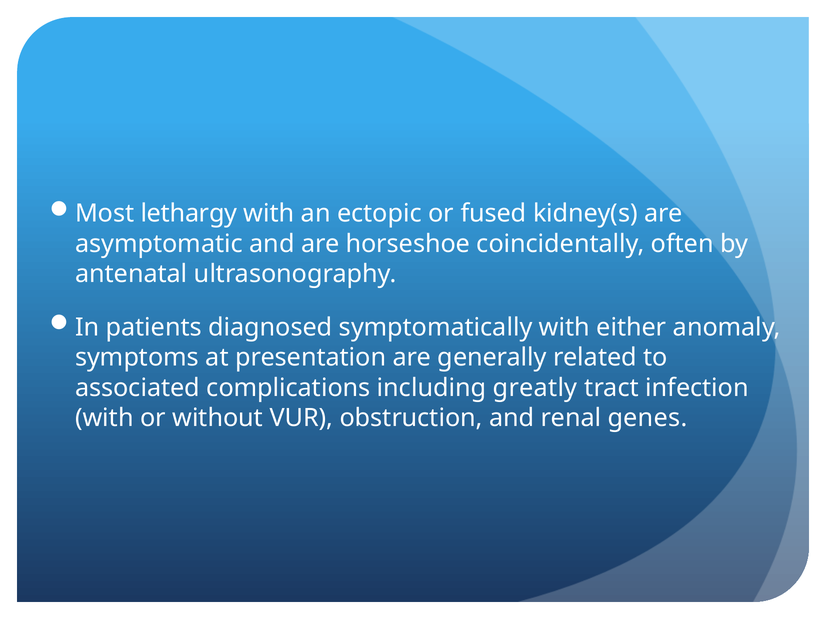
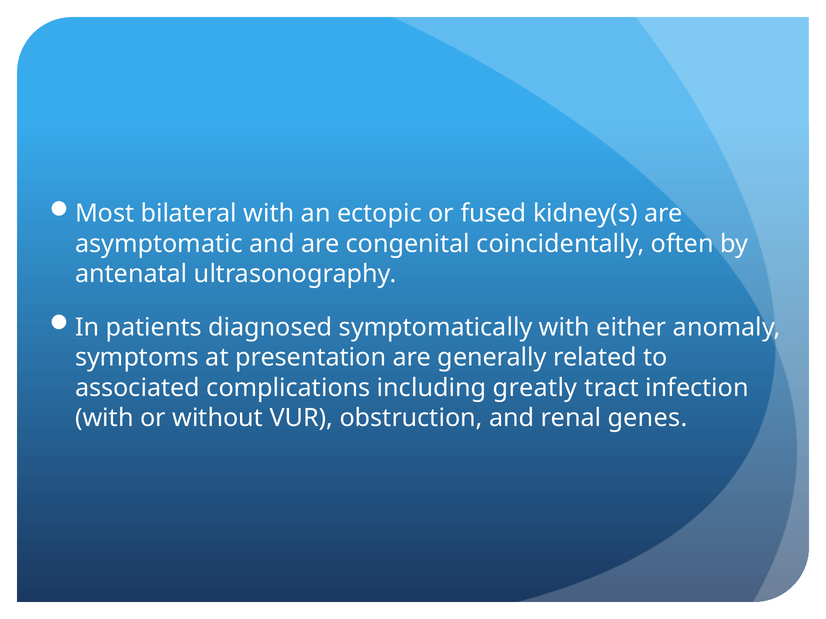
lethargy: lethargy -> bilateral (189, 214)
horseshoe: horseshoe -> congenital (408, 244)
